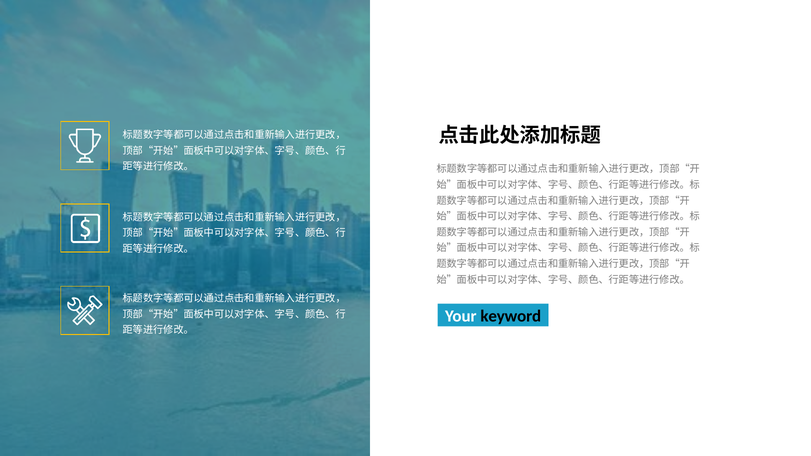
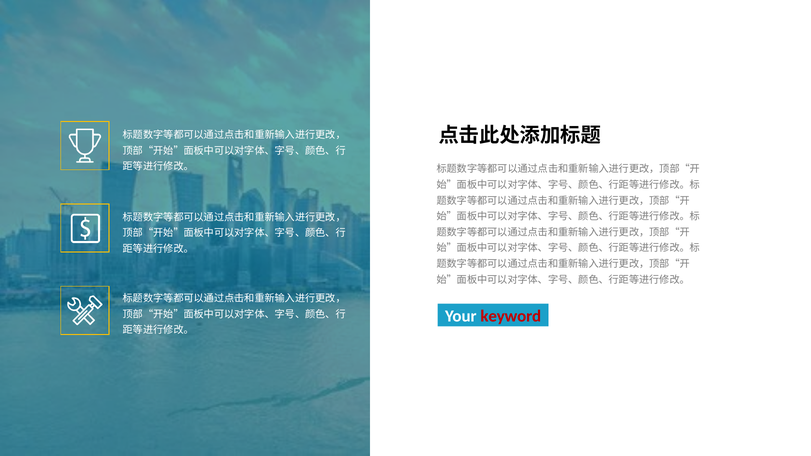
keyword colour: black -> red (511, 316)
